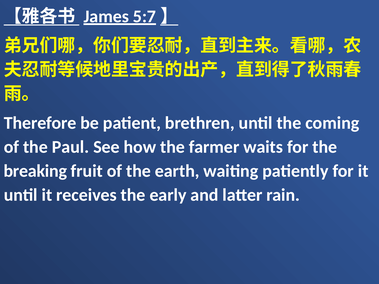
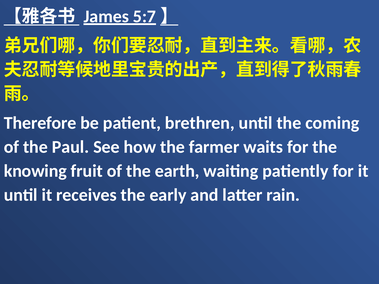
breaking: breaking -> knowing (35, 171)
